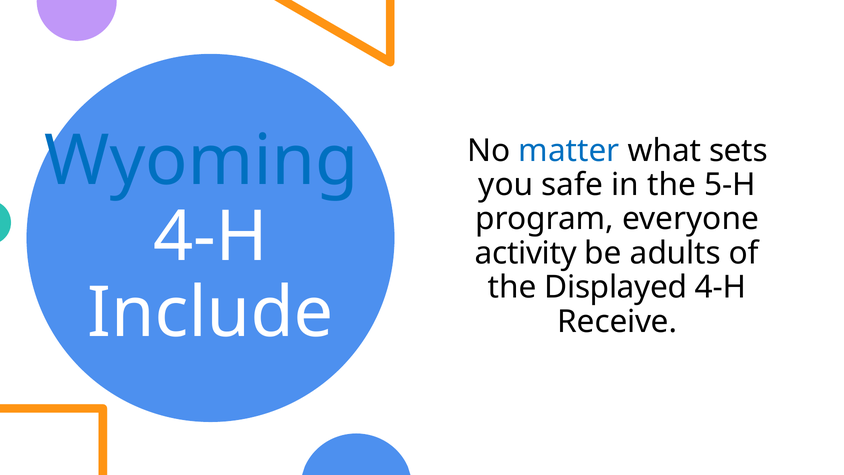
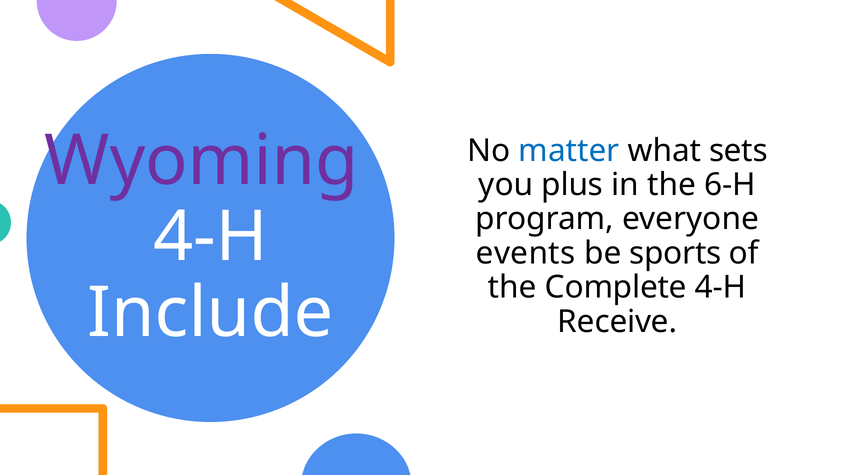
Wyoming colour: blue -> purple (201, 161)
safe: safe -> plus (572, 185)
5-H: 5-H -> 6-H (730, 185)
activity: activity -> events (526, 253)
adults: adults -> sports (675, 253)
Displayed: Displayed -> Complete (616, 287)
